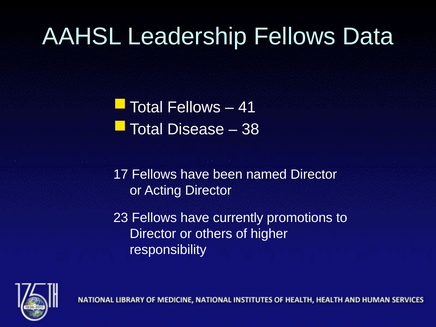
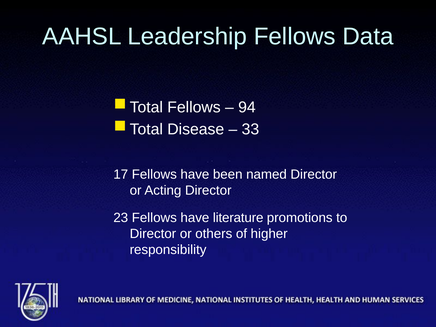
41: 41 -> 94 (247, 107)
38: 38 -> 33 (250, 129)
currently: currently -> literature (238, 218)
